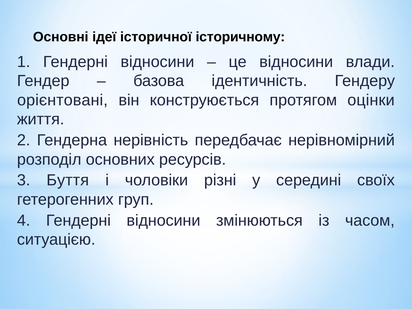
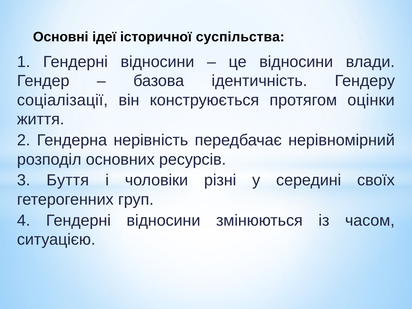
історичному: історичному -> суспільства (240, 37)
орієнтовані: орієнтовані -> соціалізації (62, 100)
